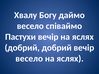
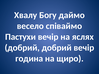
весело: весело -> година (29, 59)
яслях: яслях -> щиро (70, 59)
